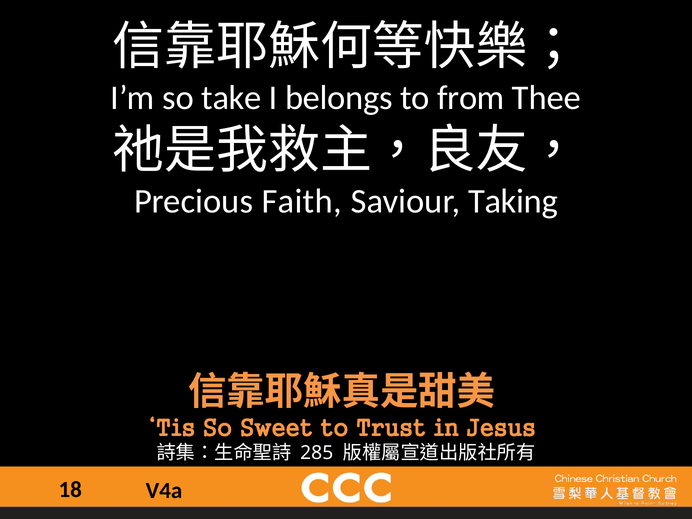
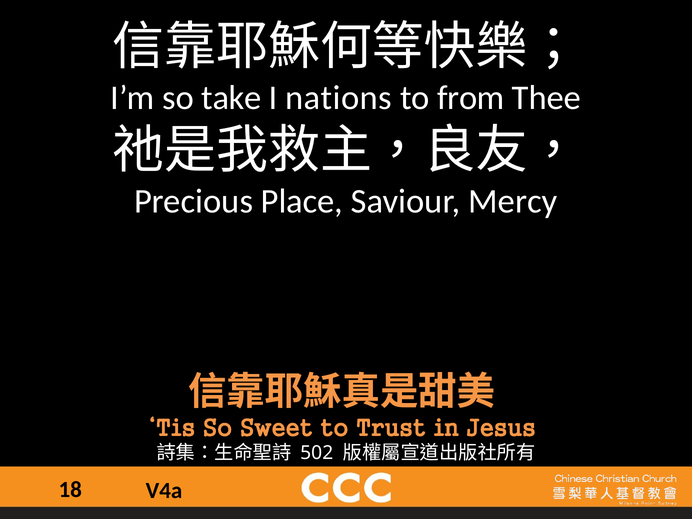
belongs: belongs -> nations (339, 98)
Faith: Faith -> Place (302, 201)
Taking: Taking -> Mercy (513, 201)
285: 285 -> 502 (317, 453)
